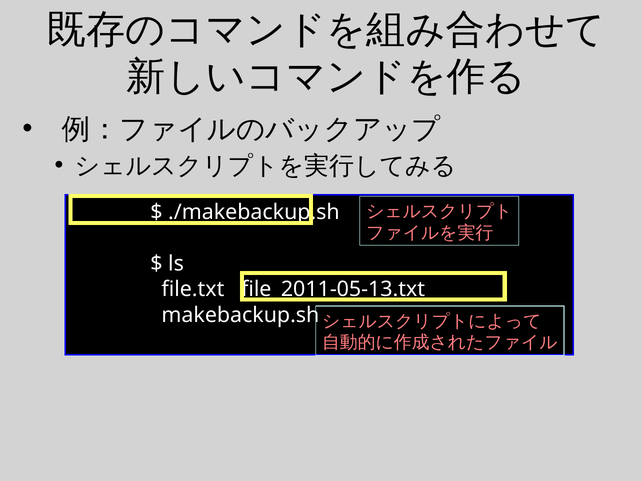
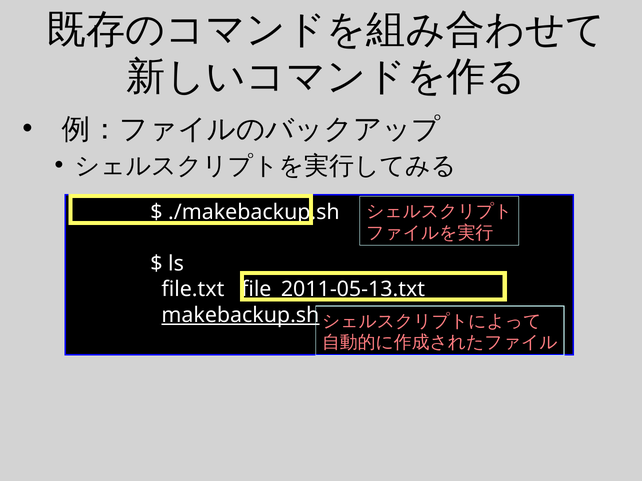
makebackup.sh underline: none -> present (240, 315)
